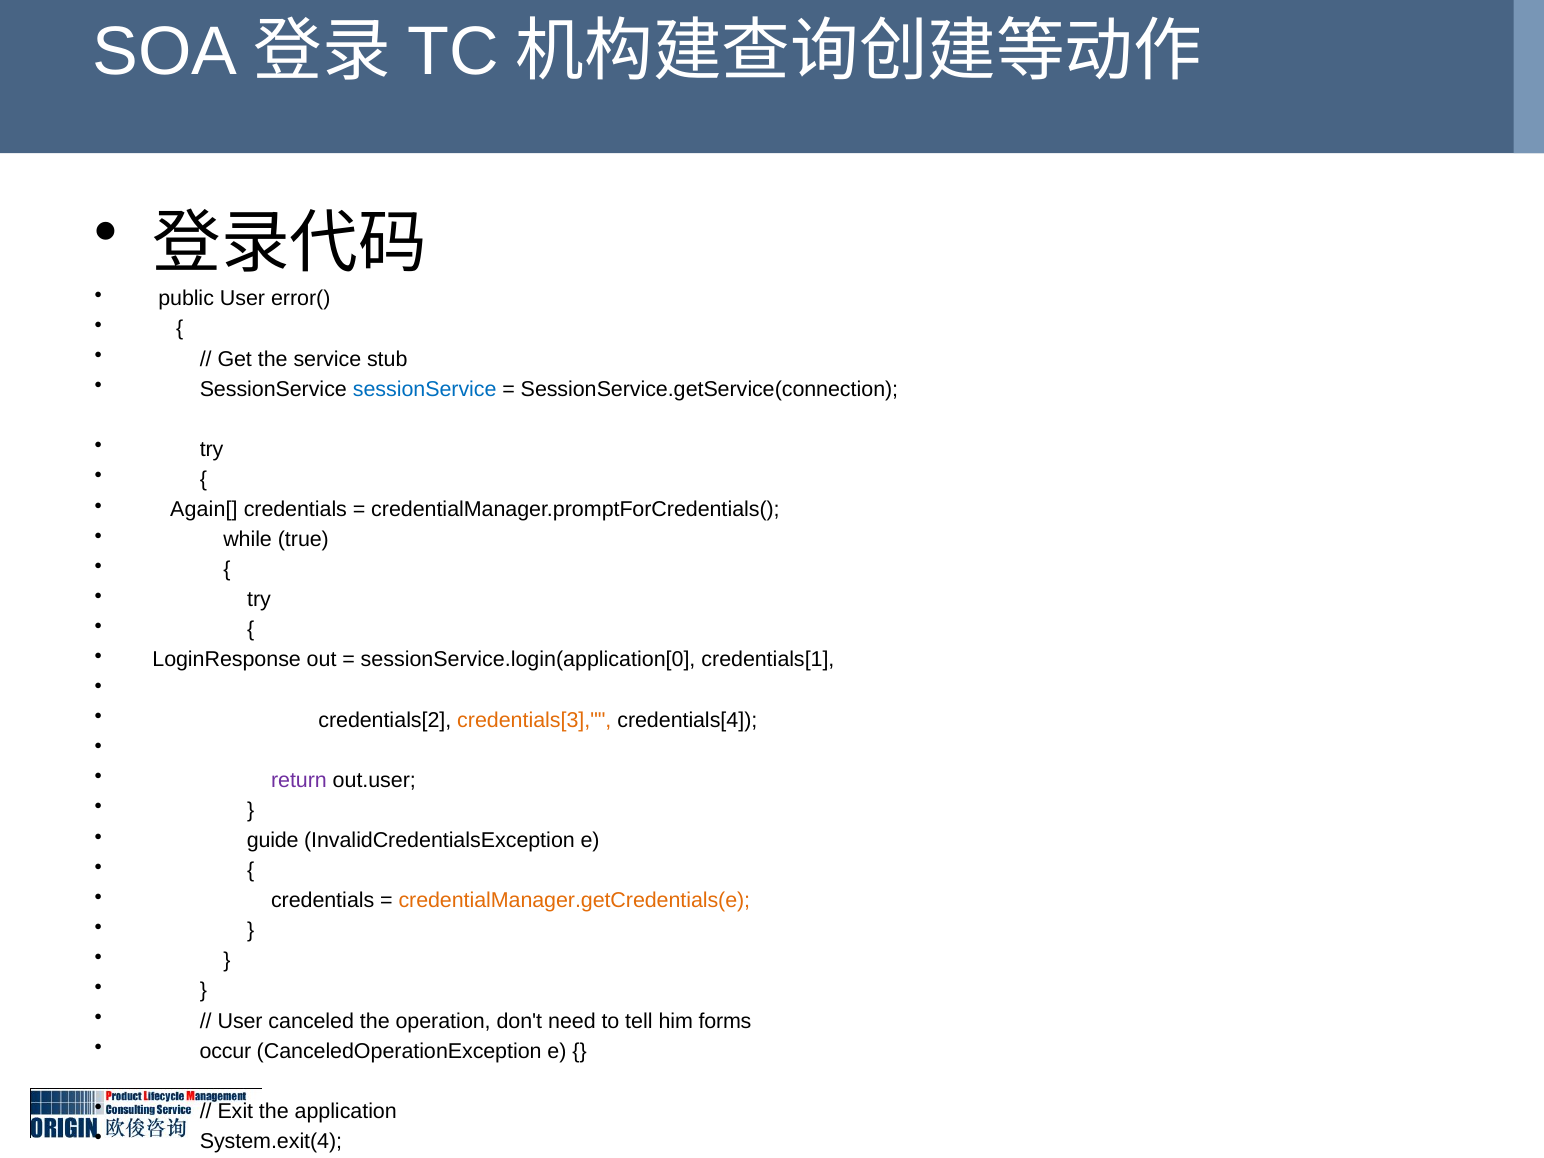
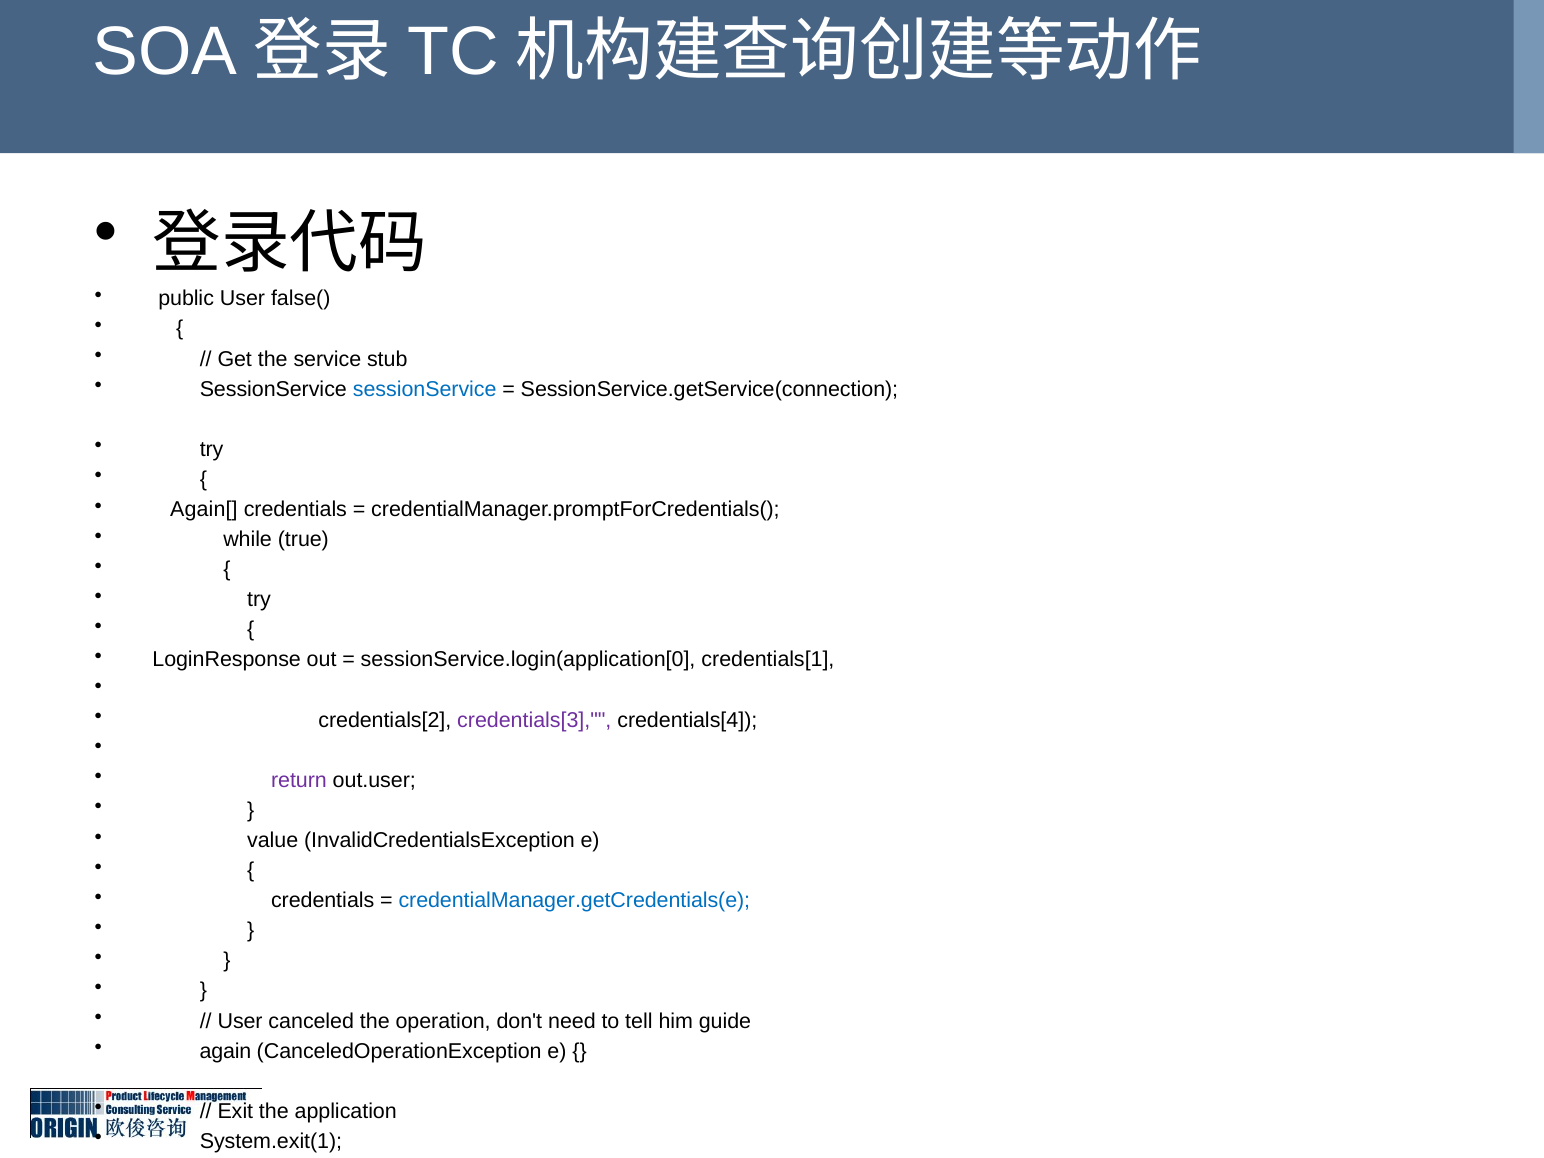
error(: error( -> false( (301, 299)
credentials[3 colour: orange -> purple (534, 720)
guide: guide -> value (273, 840)
credentialManager.getCredentials(e colour: orange -> blue (574, 901)
forms: forms -> guide (725, 1021)
occur: occur -> again (225, 1051)
System.exit(4: System.exit(4 -> System.exit(1 (271, 1141)
